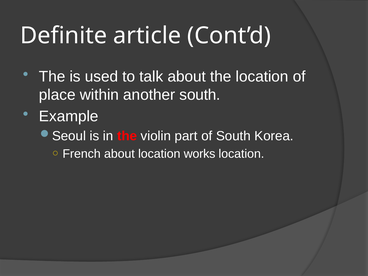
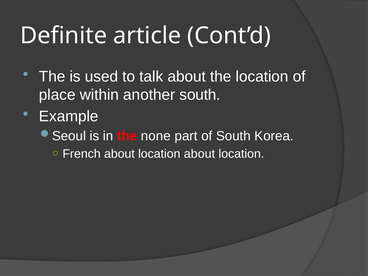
violin: violin -> none (156, 136)
location works: works -> about (199, 154)
